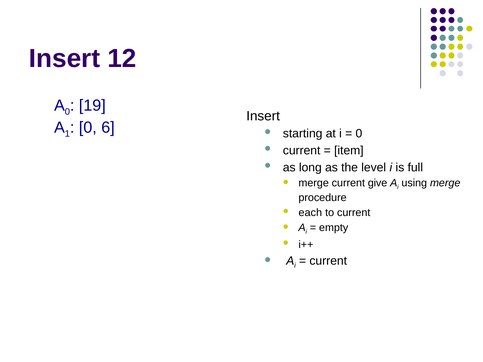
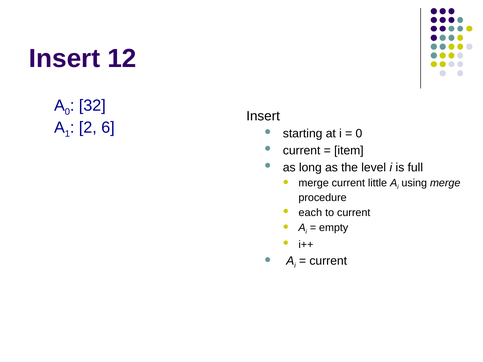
19: 19 -> 32 (92, 106)
0: 0 -> 2 (88, 128)
give: give -> little (377, 183)
